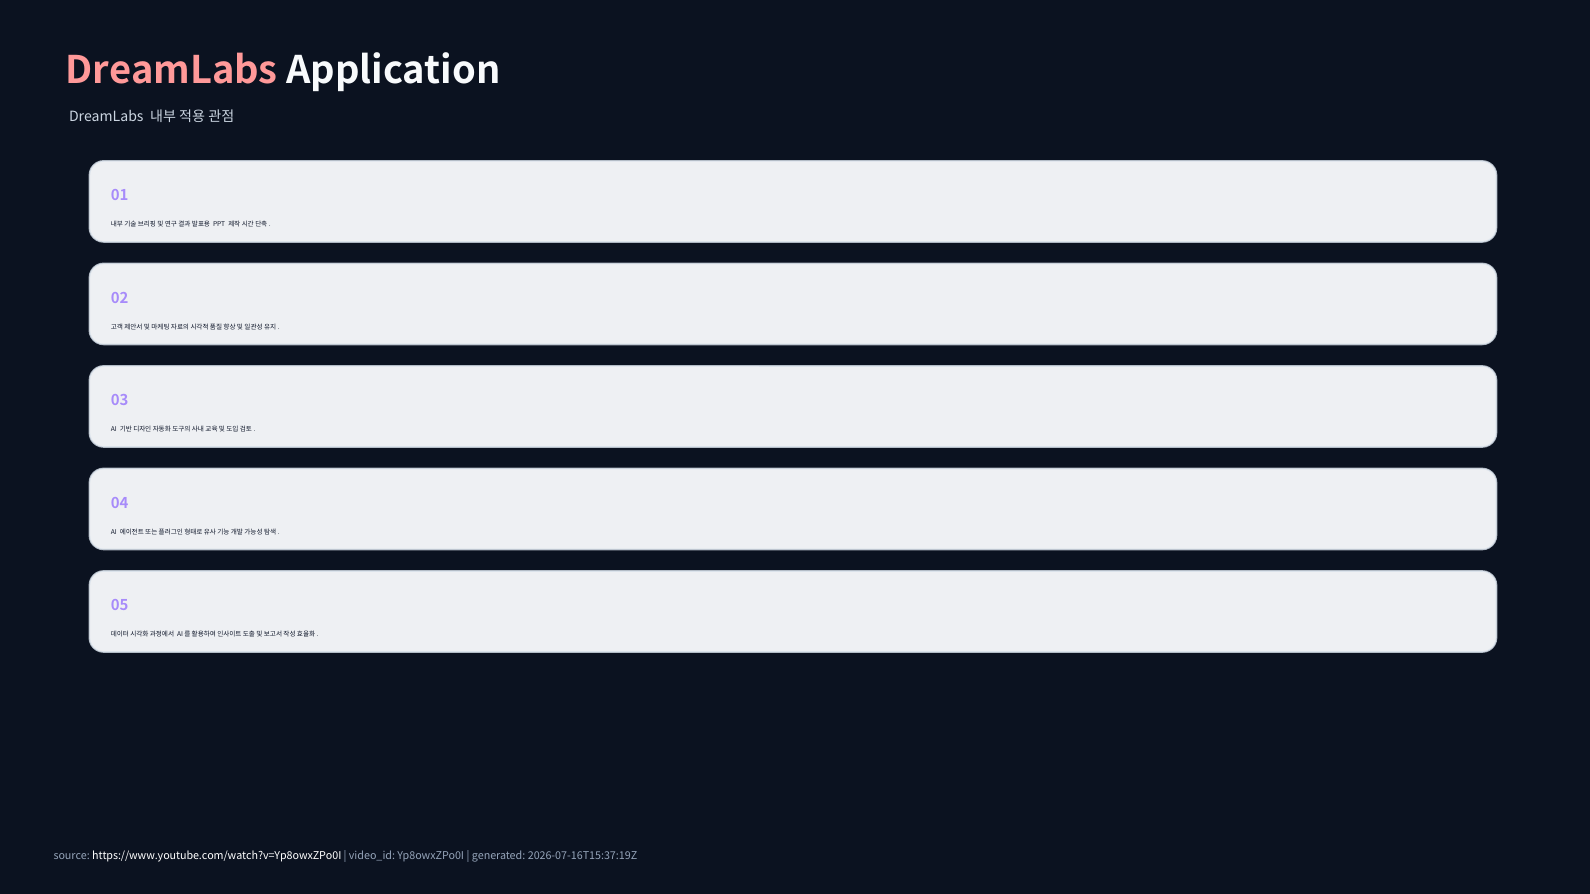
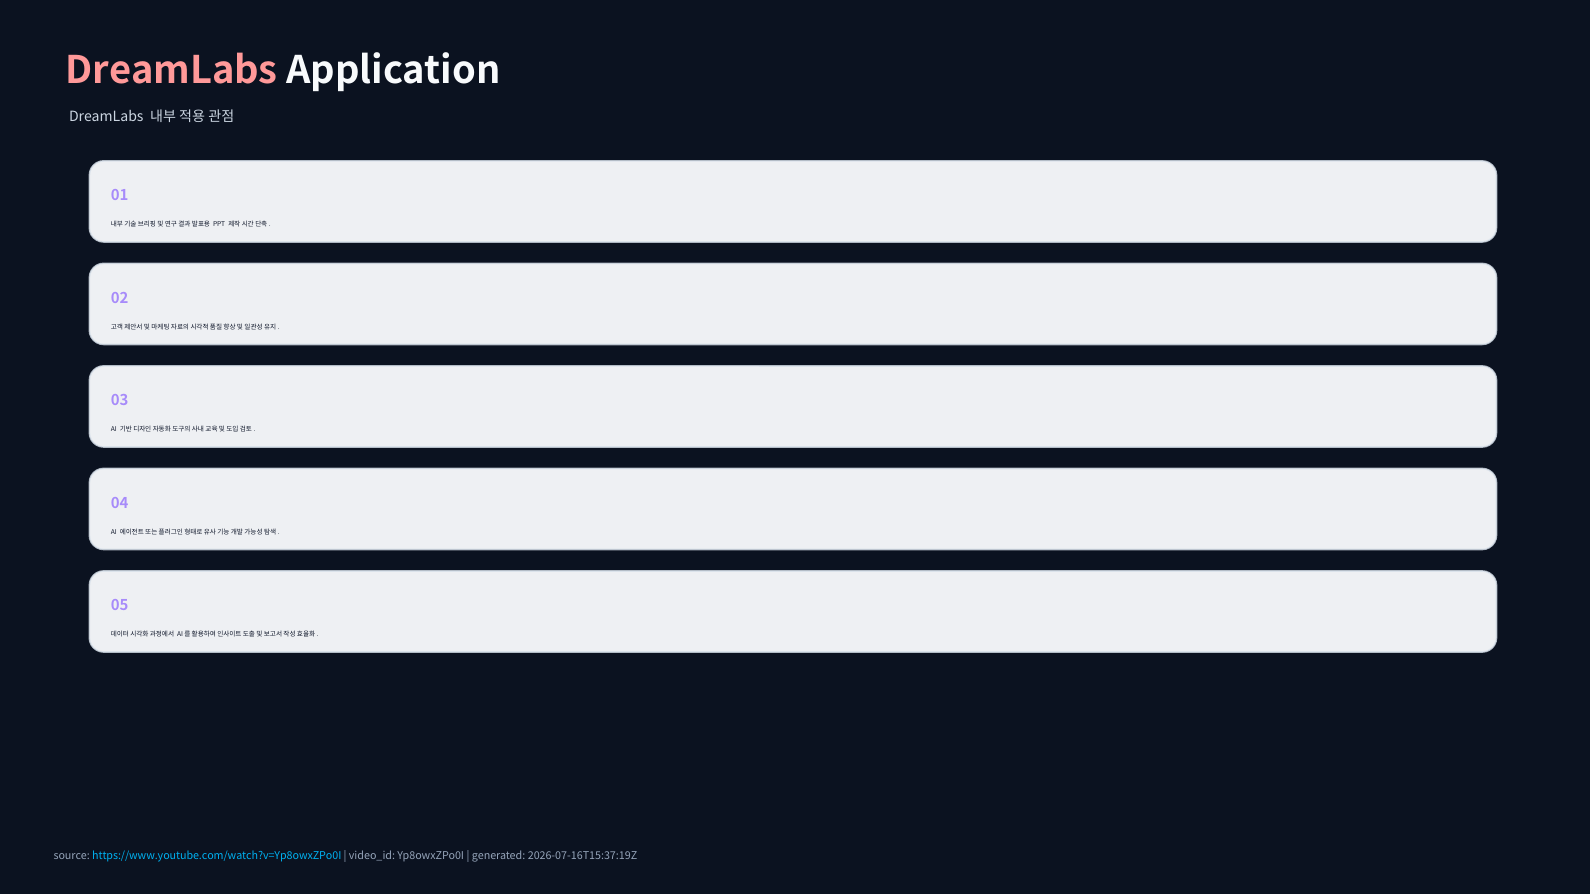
https://www.youtube.com/watch?v=Yp8owxZPo0I colour: white -> light blue (217, 856)
